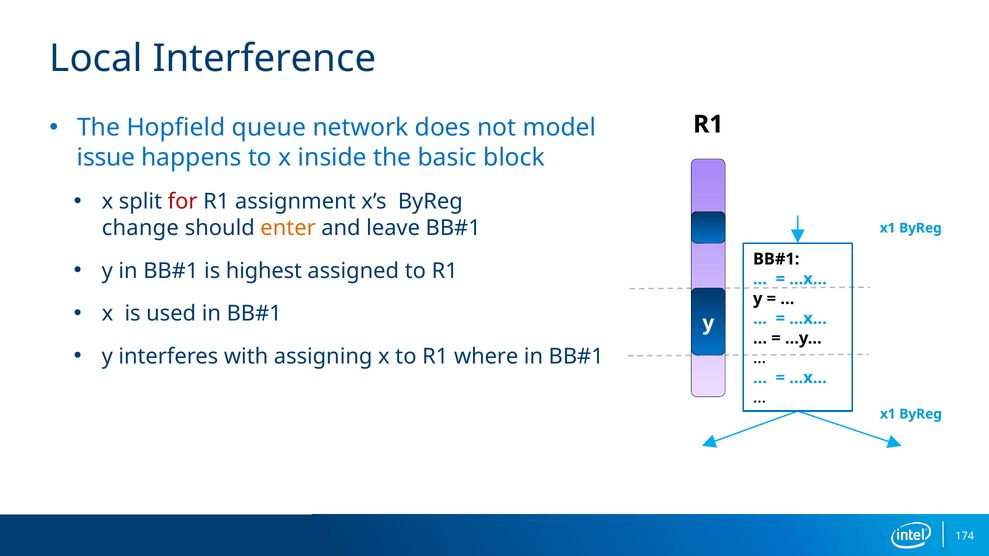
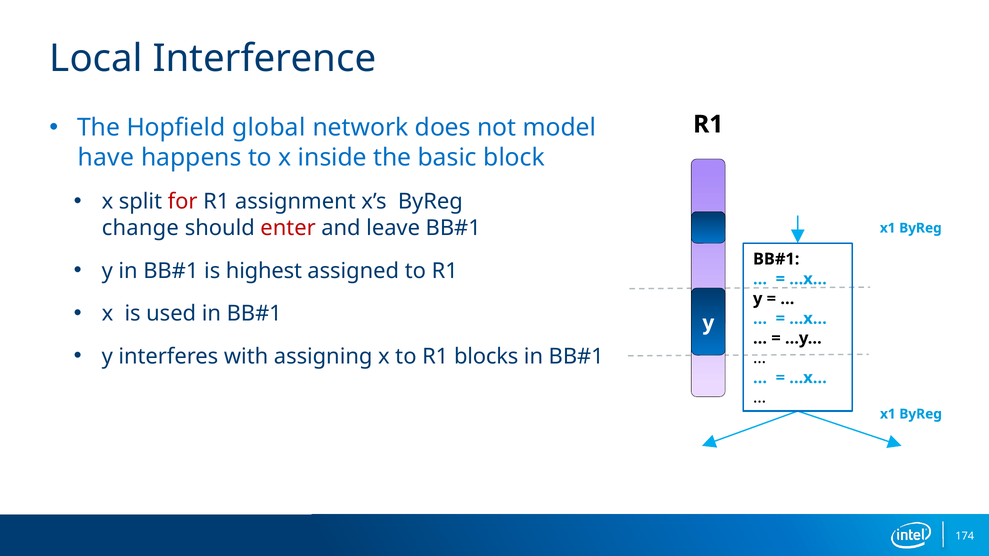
queue: queue -> global (269, 128)
issue: issue -> have (106, 158)
enter colour: orange -> red (288, 228)
where: where -> blocks (486, 357)
